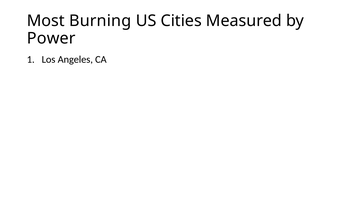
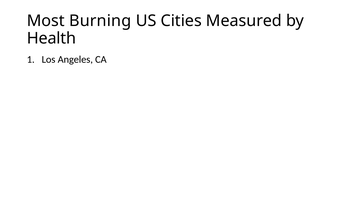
Power: Power -> Health (51, 38)
